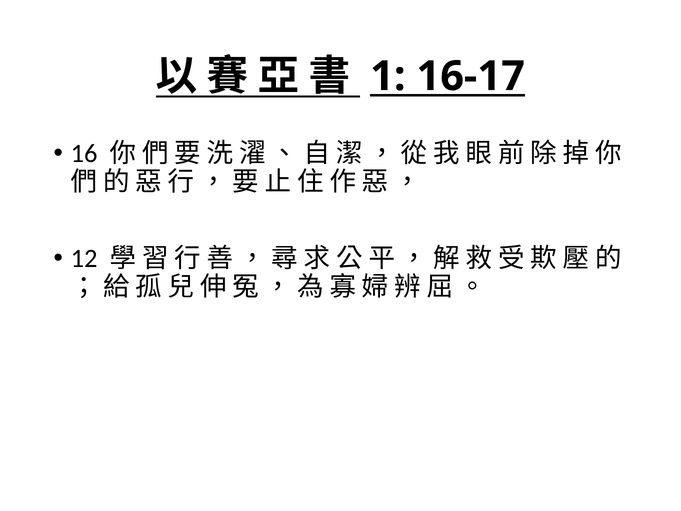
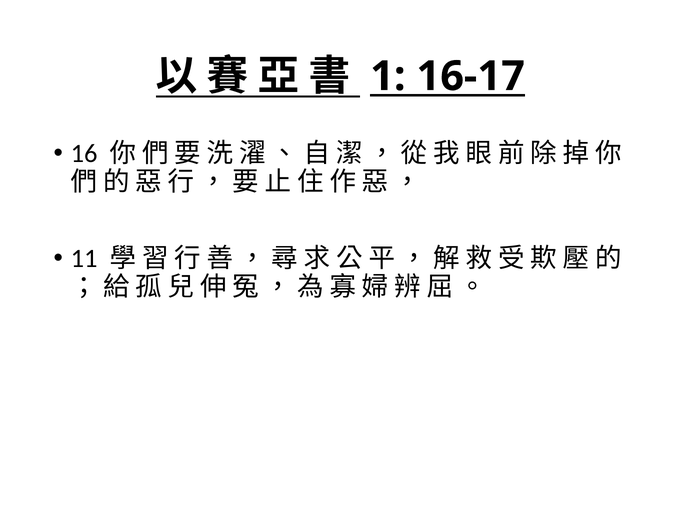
12: 12 -> 11 (84, 258)
